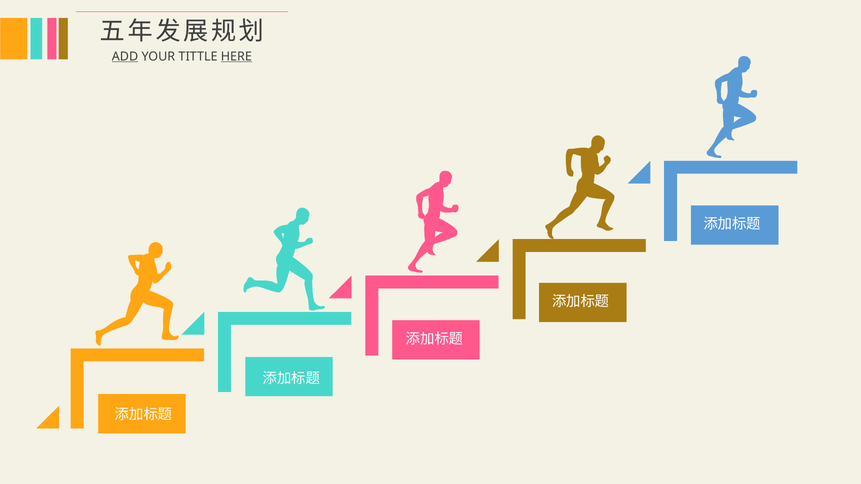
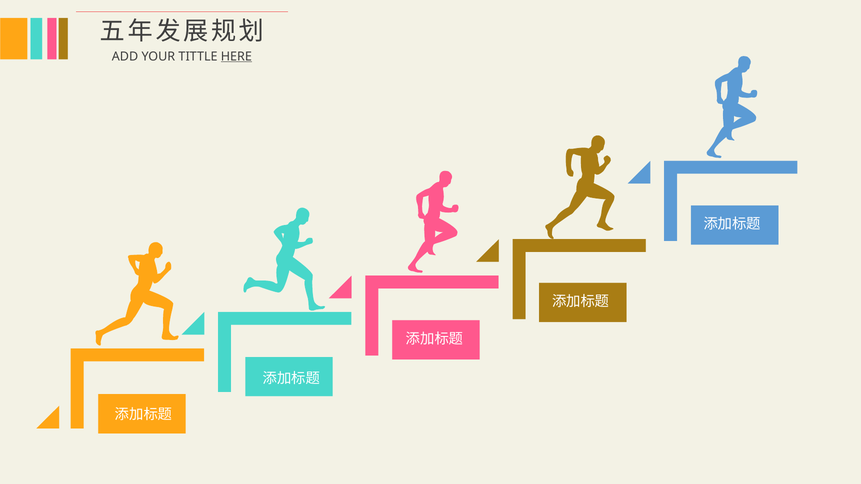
ADD underline: present -> none (125, 56)
